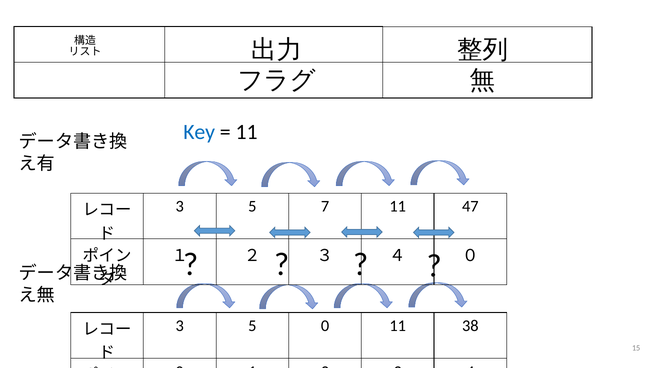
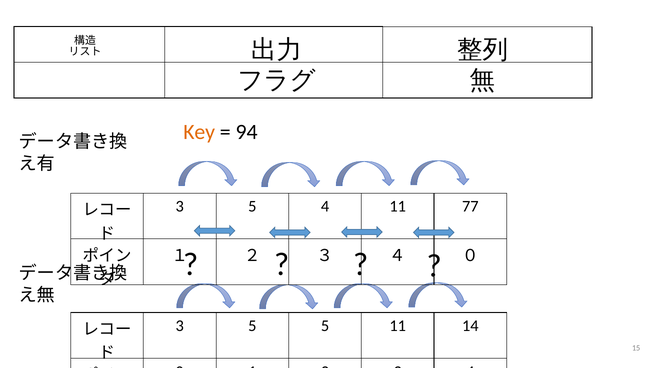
Key colour: blue -> orange (199, 132)
11: 11 -> 94 (247, 132)
5 7: 7 -> 4 (325, 206)
47: 47 -> 77 (470, 206)
5 0: 0 -> 5 (325, 326)
38: 38 -> 14 (470, 326)
